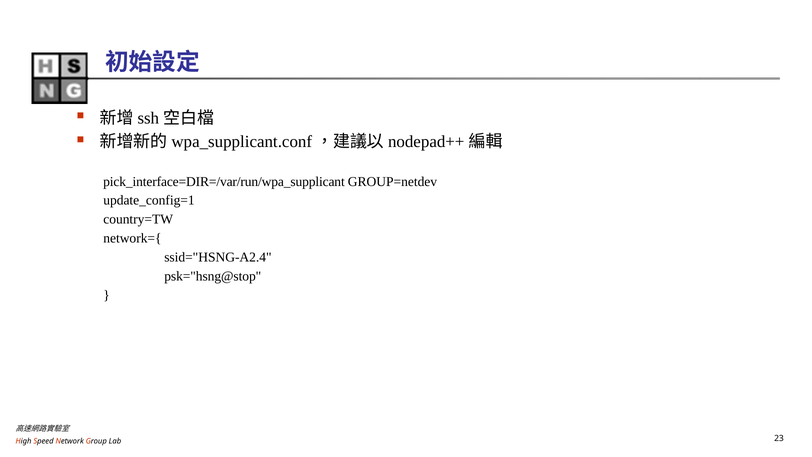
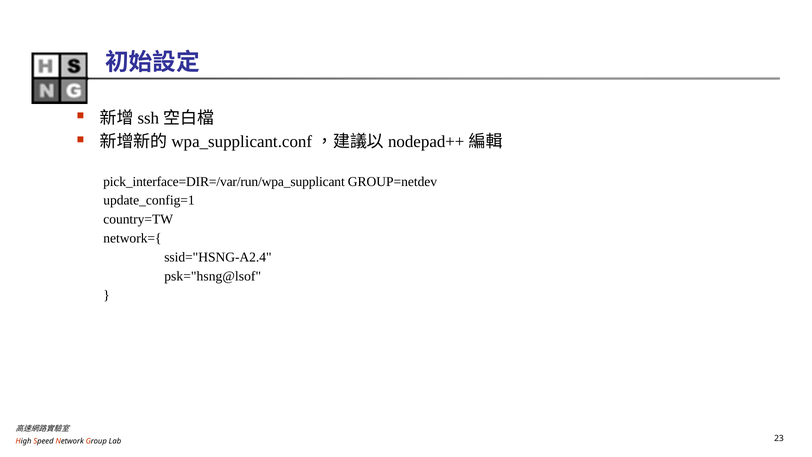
psk="hsng@stop: psk="hsng@stop -> psk="hsng@lsof (213, 276)
